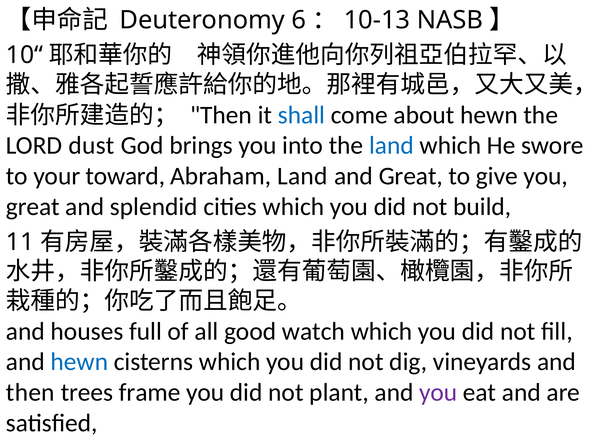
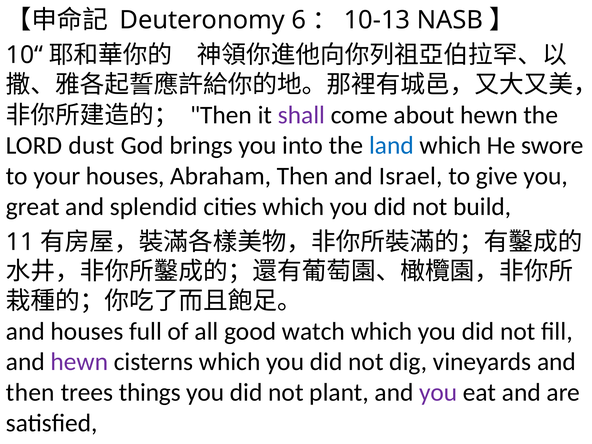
shall colour: blue -> purple (301, 115)
your toward: toward -> houses (125, 176)
Abraham Land: Land -> Then (303, 176)
and Great: Great -> Israel (411, 176)
hewn colour: blue -> purple (79, 362)
frame: frame -> things (150, 392)
